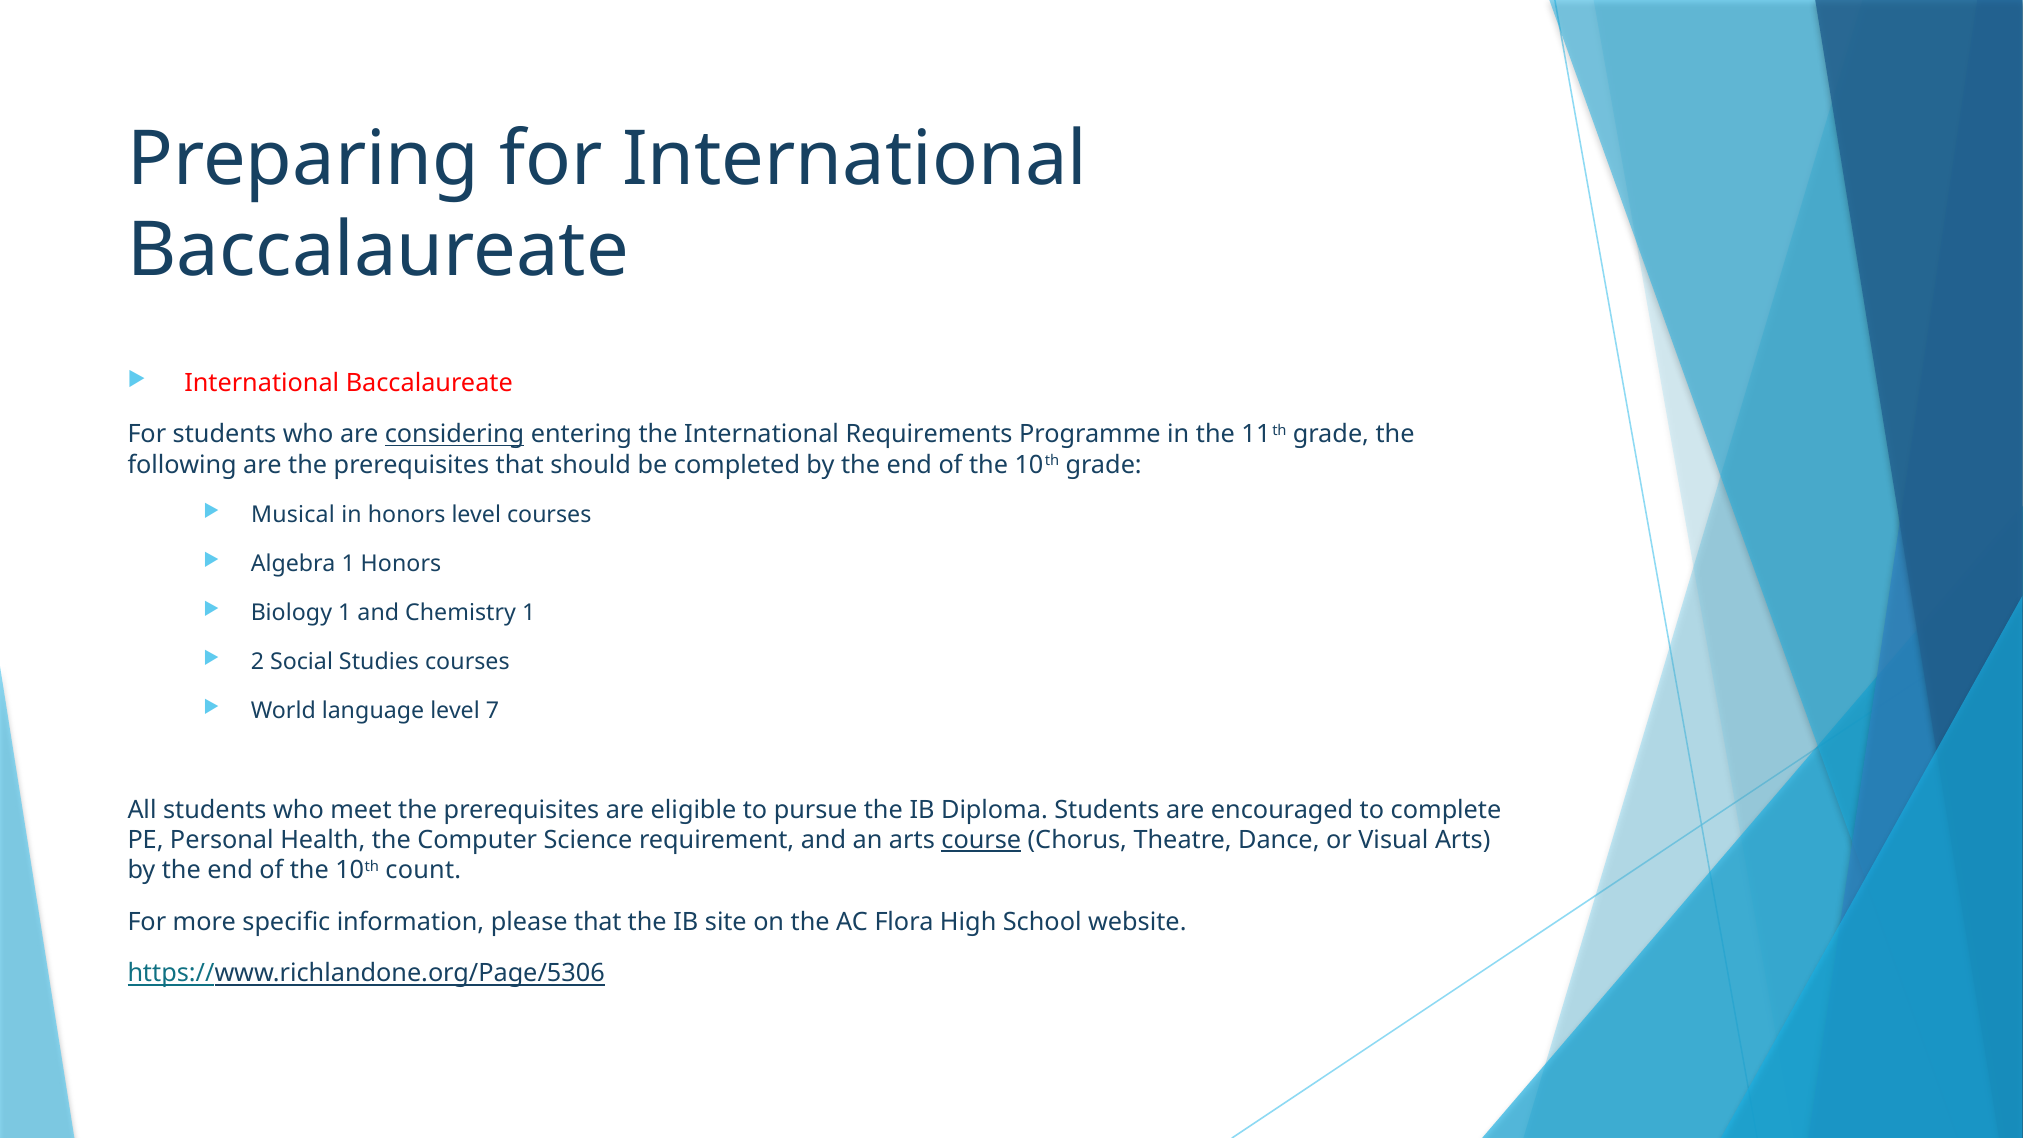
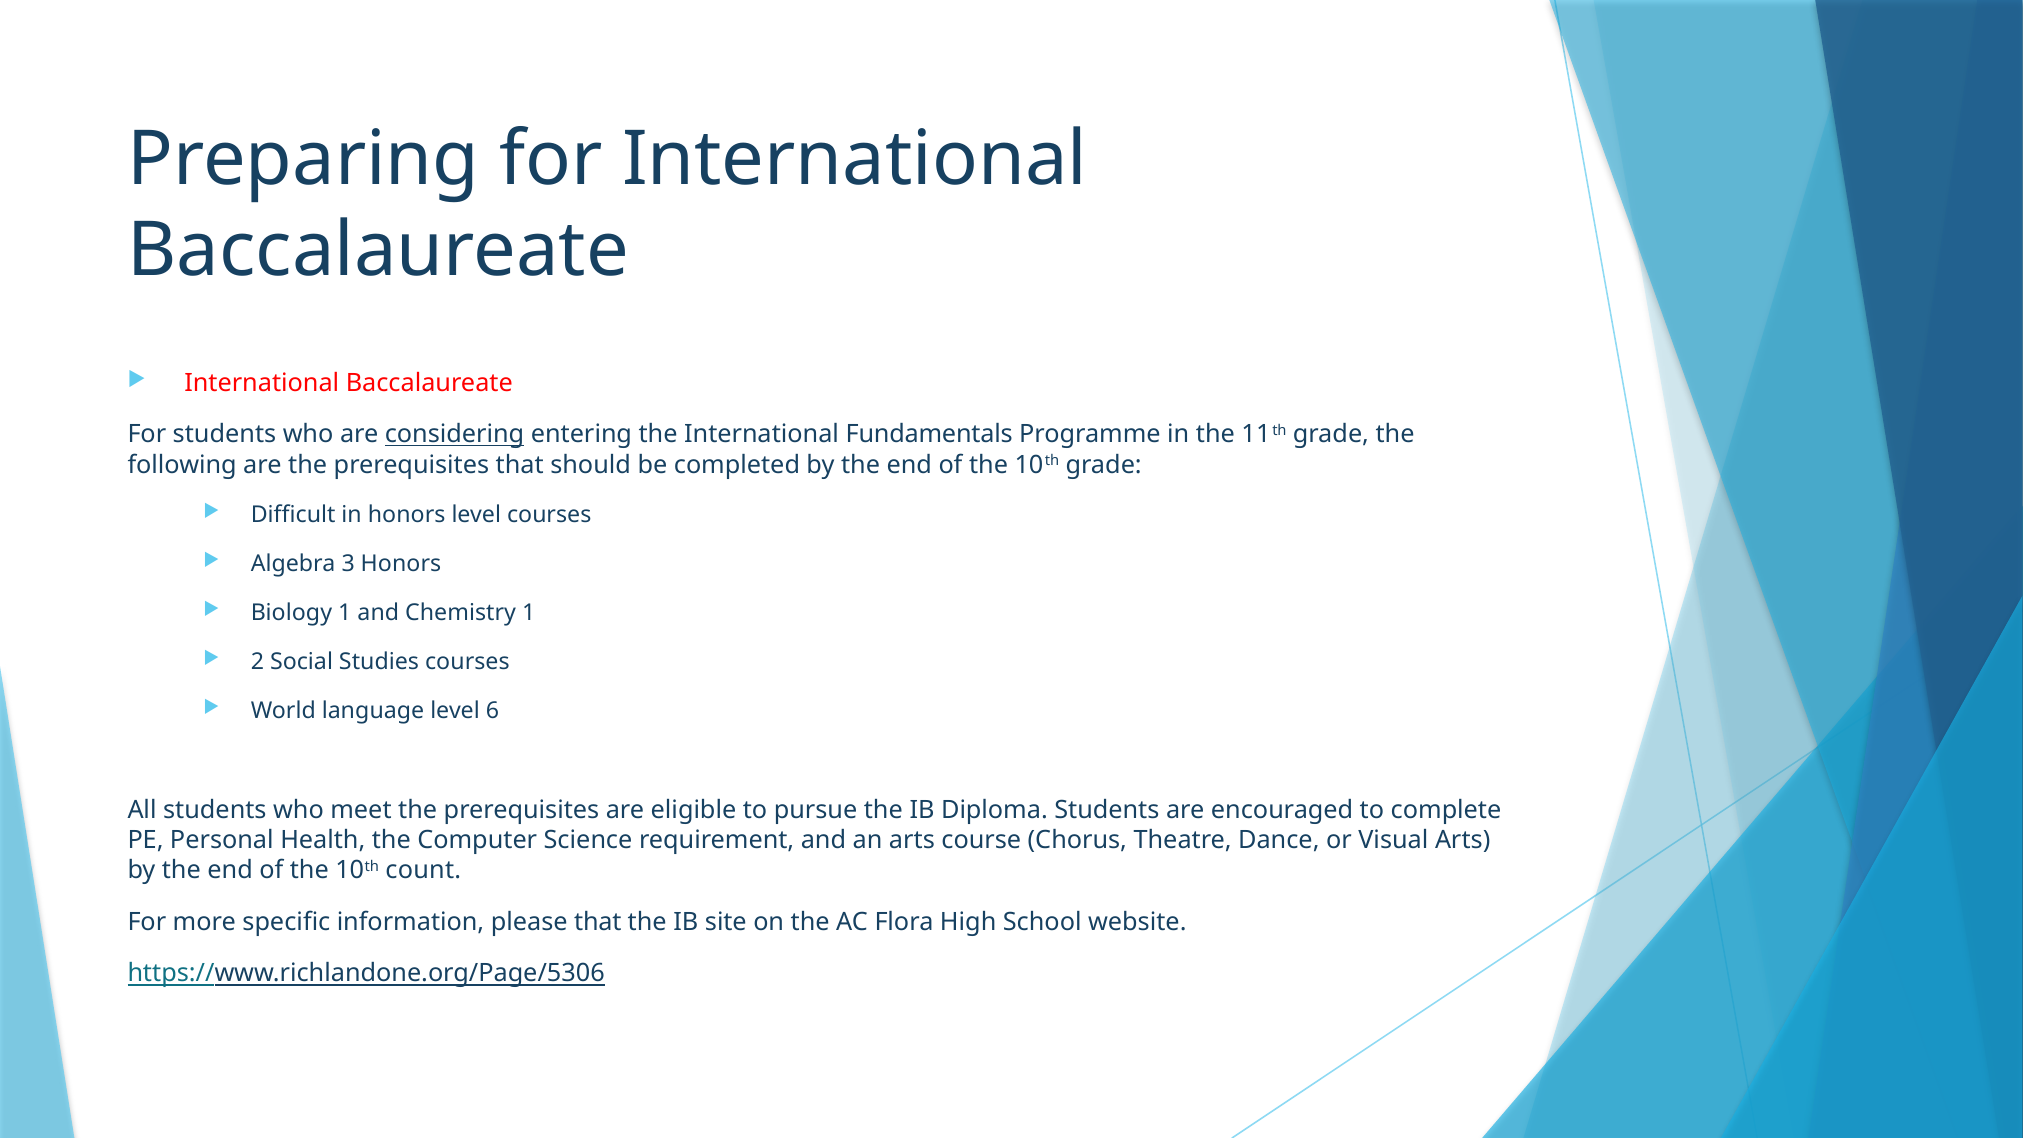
Requirements: Requirements -> Fundamentals (929, 434)
Musical: Musical -> Difficult (293, 515)
Algebra 1: 1 -> 3 (348, 564)
7: 7 -> 6 (493, 711)
course underline: present -> none (981, 840)
